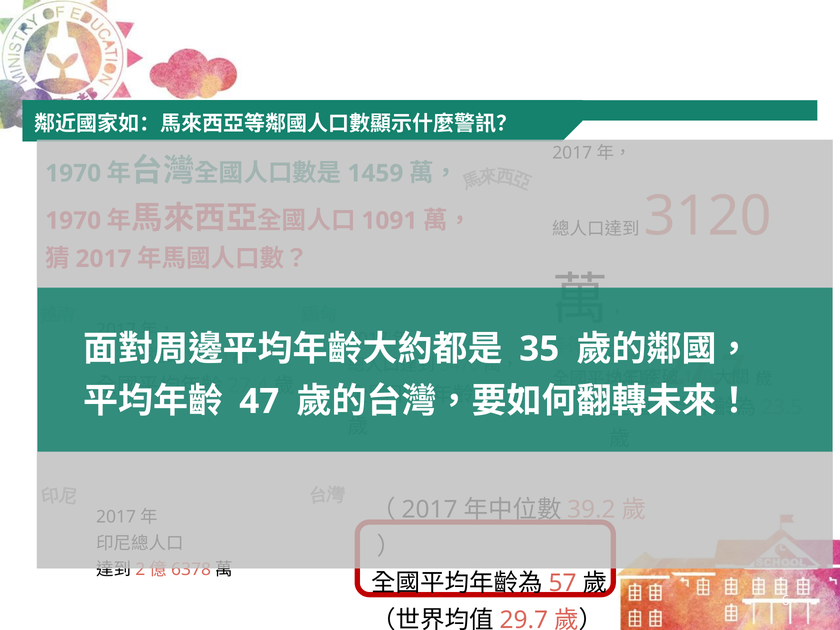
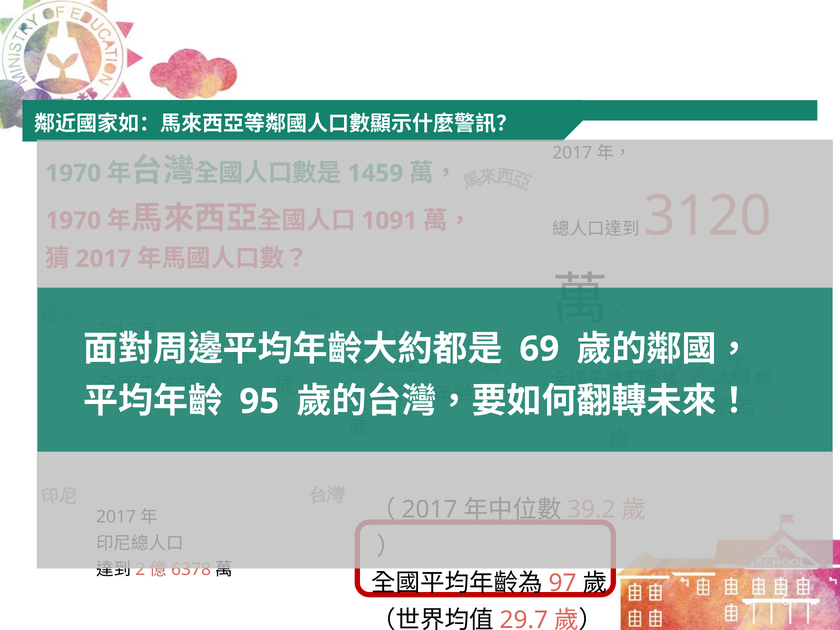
35: 35 -> 69 (539, 349)
47: 47 -> 95 (259, 401)
57: 57 -> 97 (563, 583)
